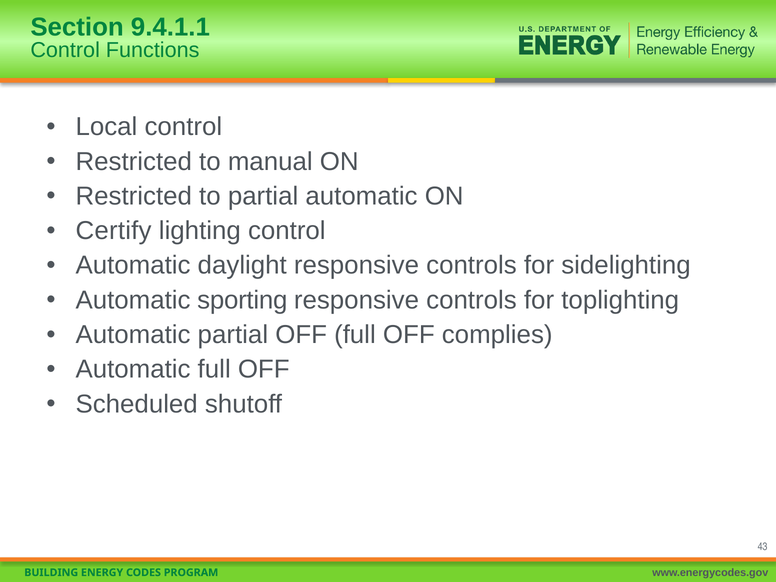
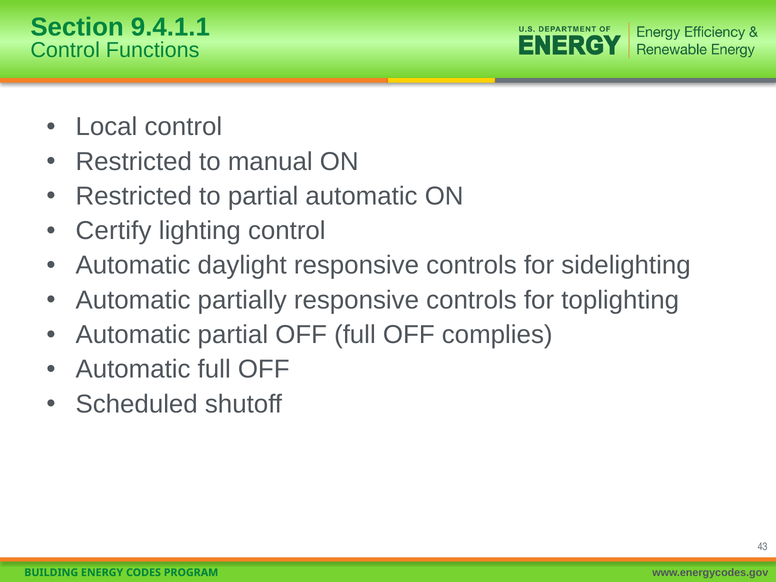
sporting: sporting -> partially (242, 300)
